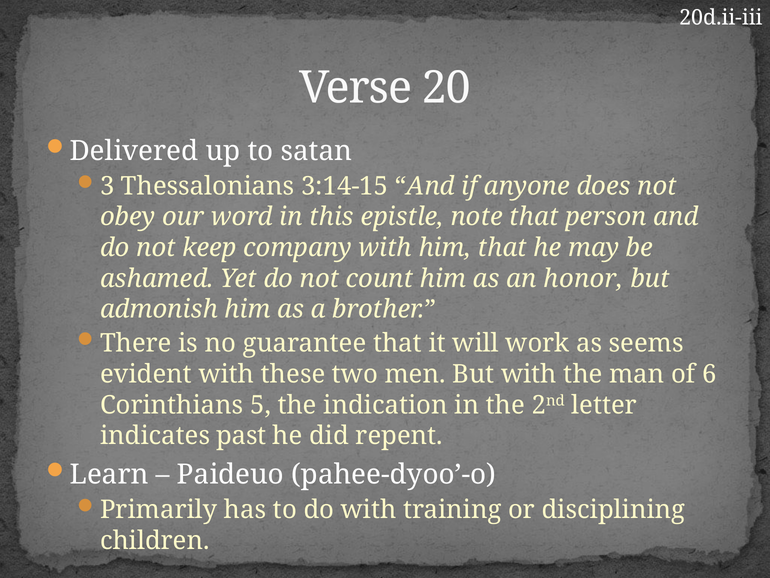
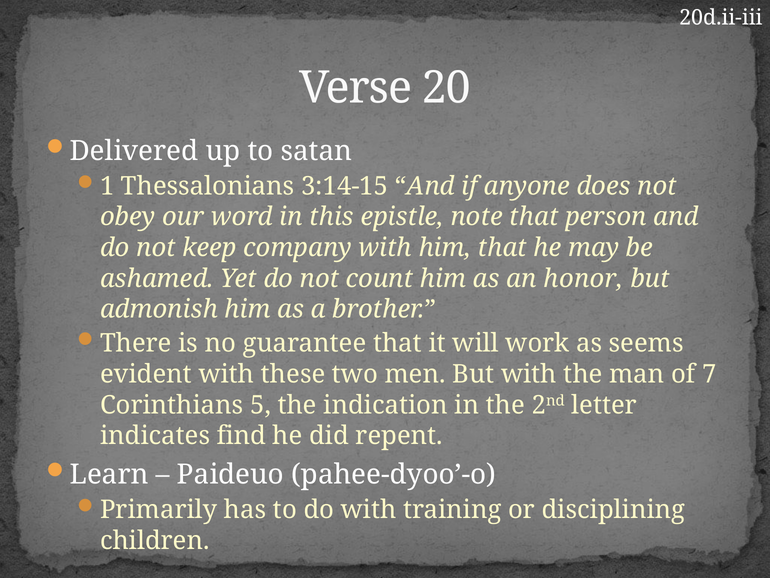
3: 3 -> 1 (107, 186)
6: 6 -> 7 (709, 374)
past: past -> find (241, 436)
